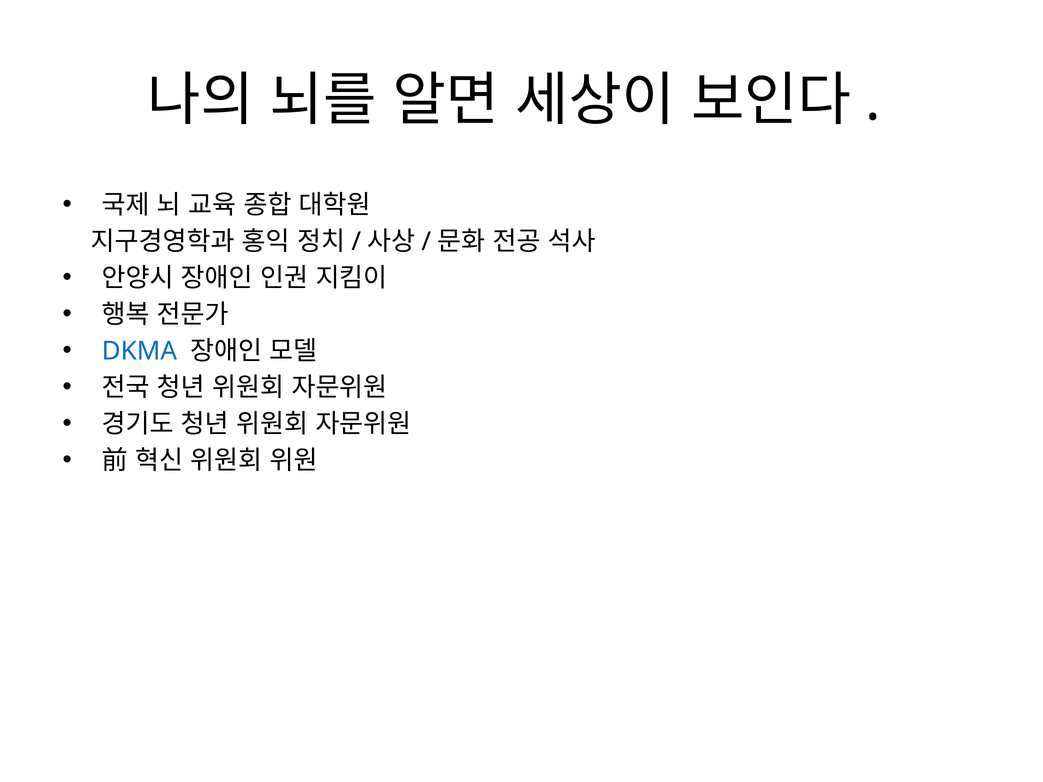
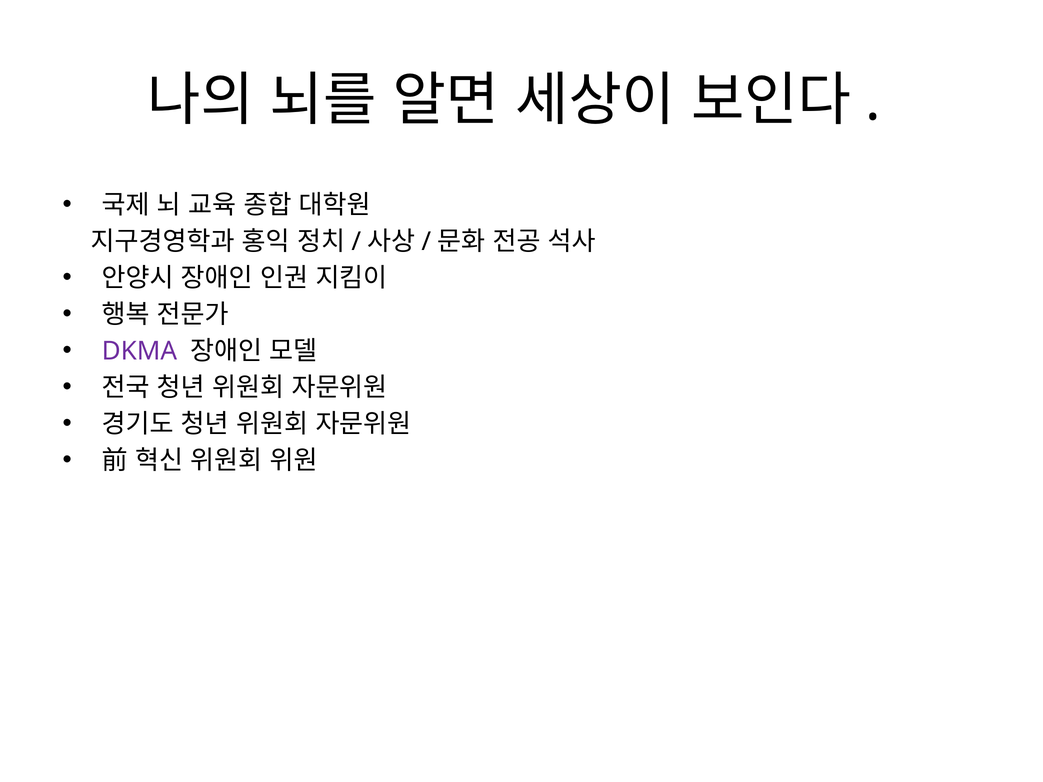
DKMA colour: blue -> purple (139, 351)
